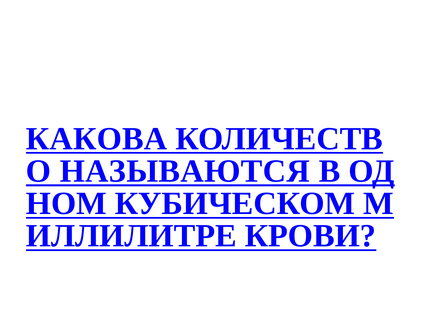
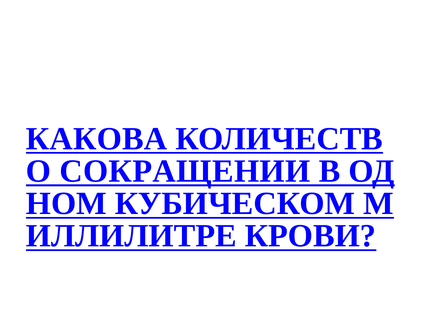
НАЗЫВАЮТСЯ: НАЗЫВАЮТСЯ -> СОКРАЩЕНИИ (185, 171)
